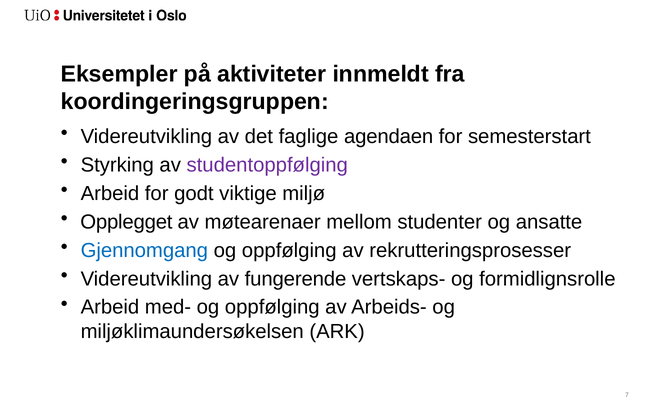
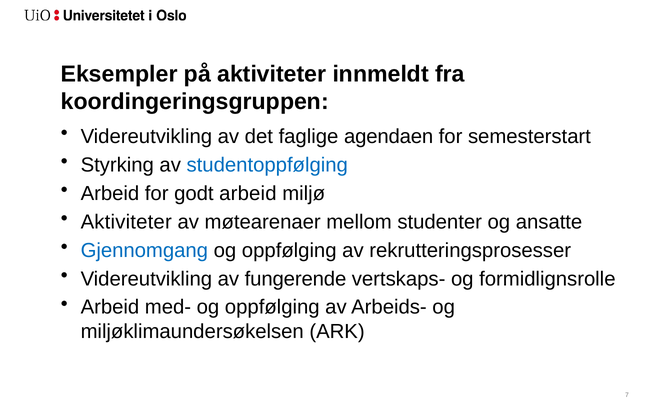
studentoppfølging colour: purple -> blue (267, 165)
godt viktige: viktige -> arbeid (248, 194)
Opplegget: Opplegget -> Aktiviteter (126, 222)
